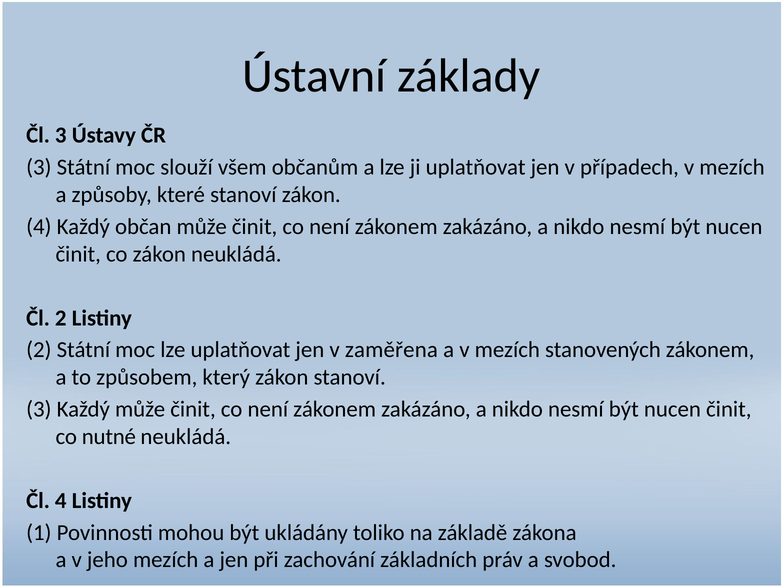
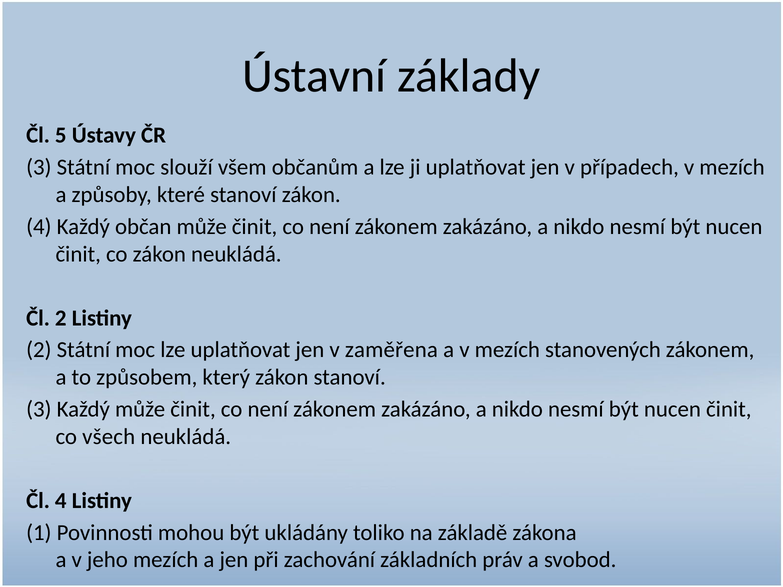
Čl 3: 3 -> 5 (61, 135)
nutné: nutné -> všech (109, 437)
